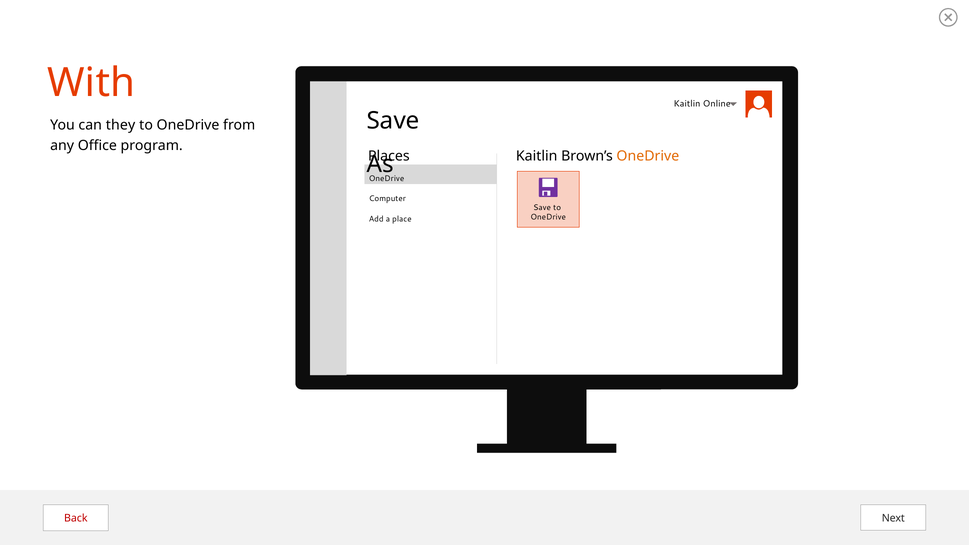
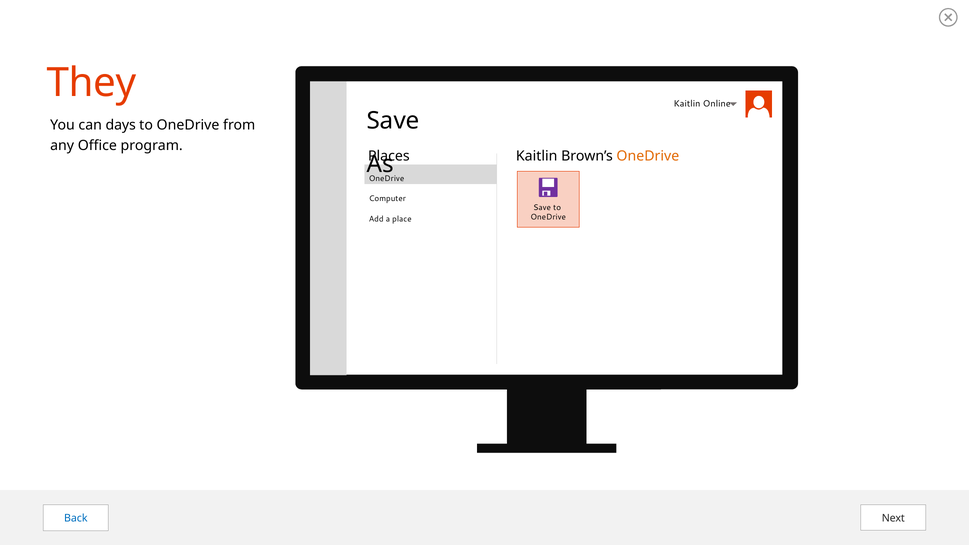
With: With -> They (91, 83)
they: they -> days (121, 125)
Back colour: red -> blue (76, 519)
